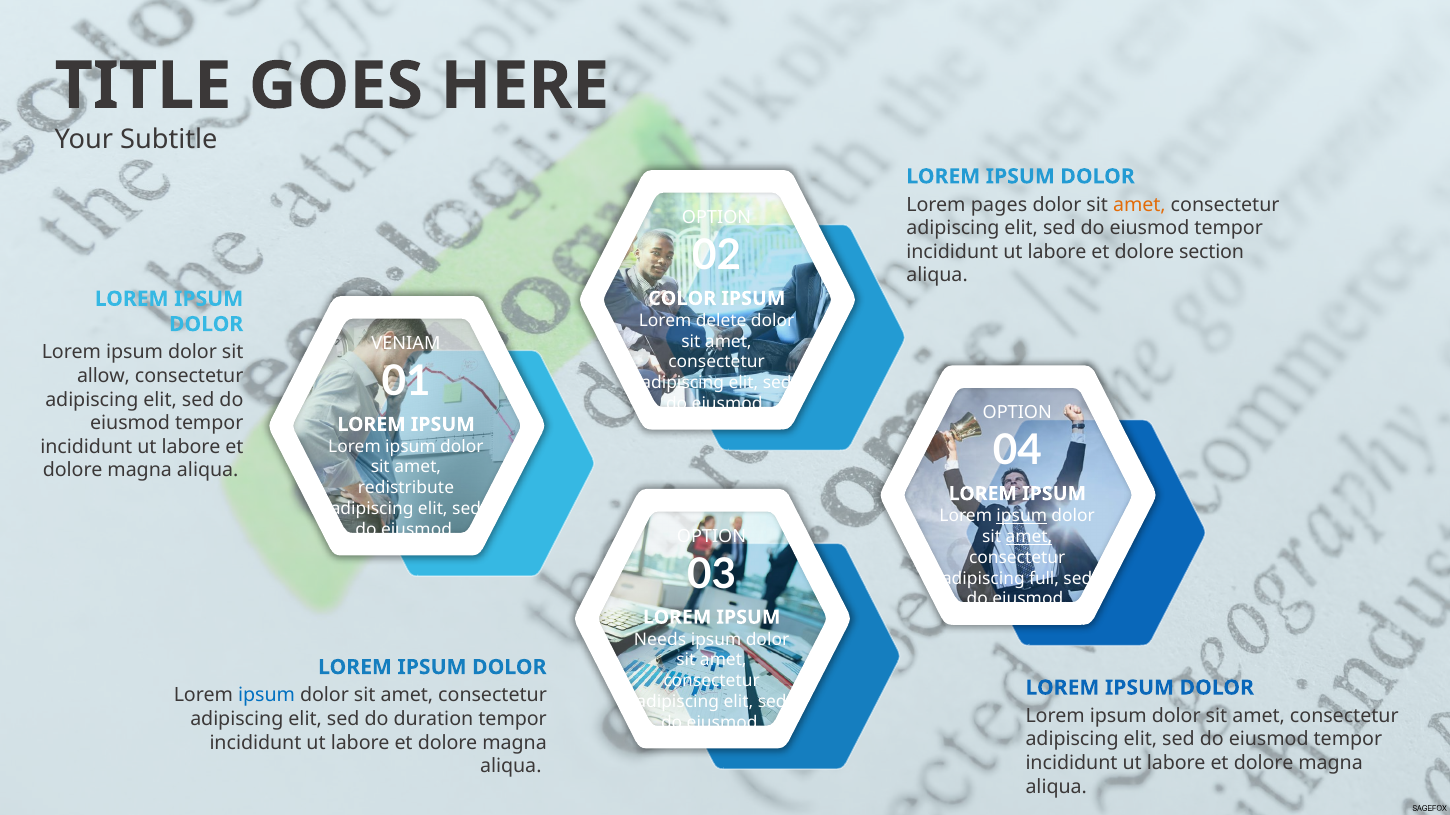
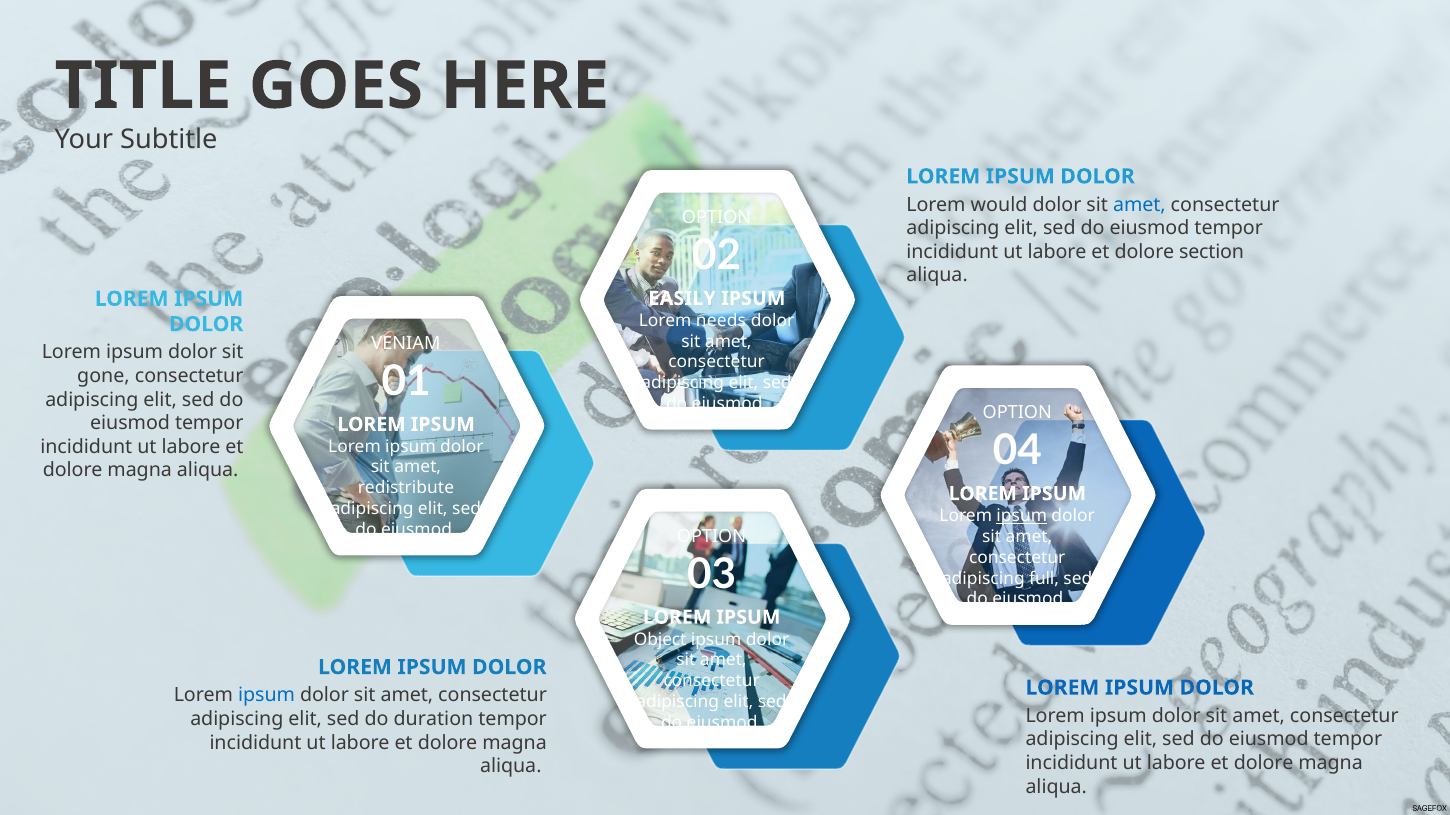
pages: pages -> would (999, 205)
amet colour: orange -> blue (1139, 205)
COLOR: COLOR -> EASILY (682, 299)
delete: delete -> needs (721, 321)
allow: allow -> gone (103, 376)
amet underline: present -> none (1029, 537)
Needs: Needs -> Object (660, 640)
